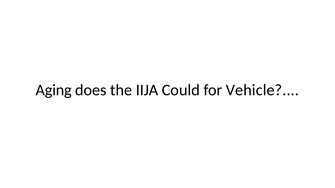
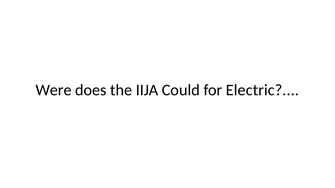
Aging: Aging -> Were (54, 90)
Vehicle: Vehicle -> Electric (262, 90)
